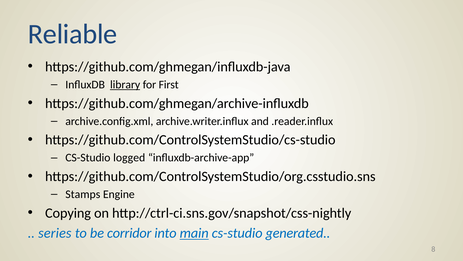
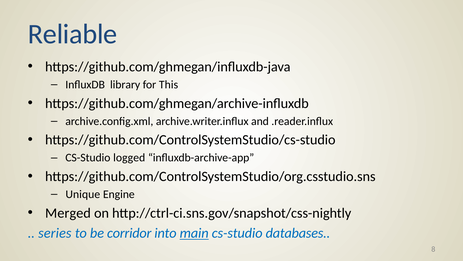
library underline: present -> none (125, 84)
First: First -> This (169, 84)
Stamps: Stamps -> Unique (83, 194)
Copying: Copying -> Merged (68, 213)
generated: generated -> databases (298, 233)
